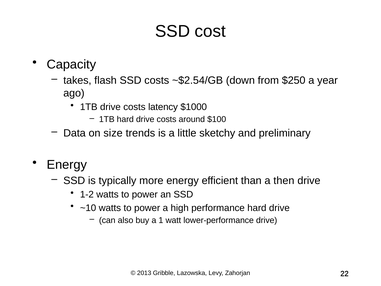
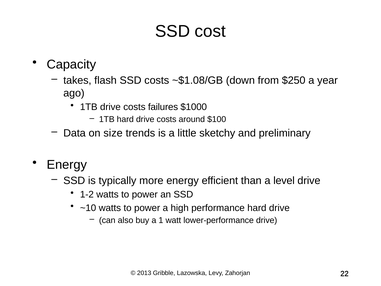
~$2.54/GB: ~$2.54/GB -> ~$1.08/GB (198, 80)
latency: latency -> failures (163, 107)
then: then -> level (284, 180)
